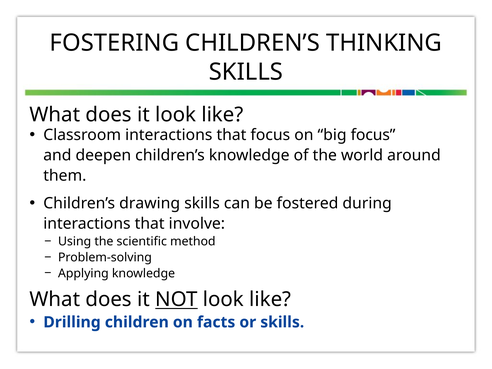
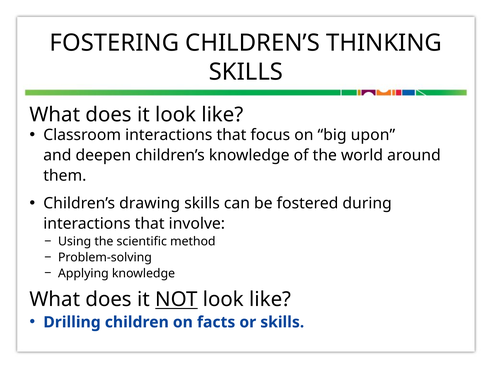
big focus: focus -> upon (373, 135)
